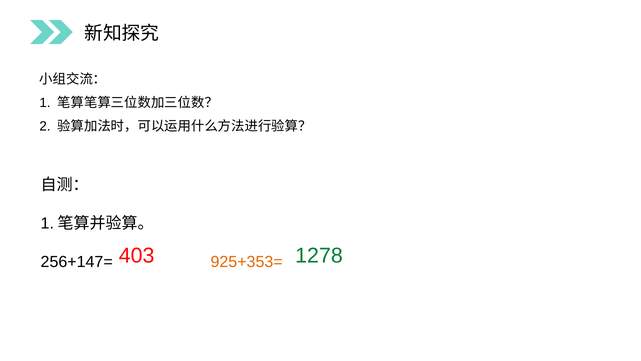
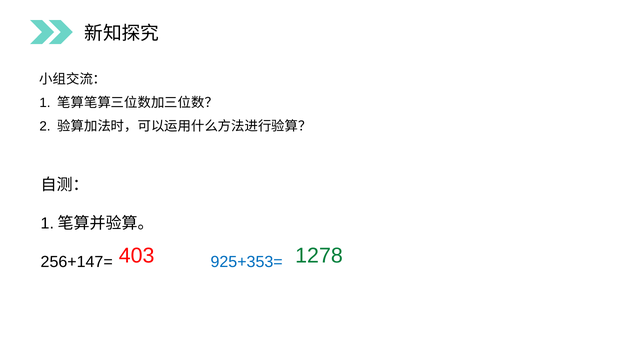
925+353= colour: orange -> blue (247, 262)
